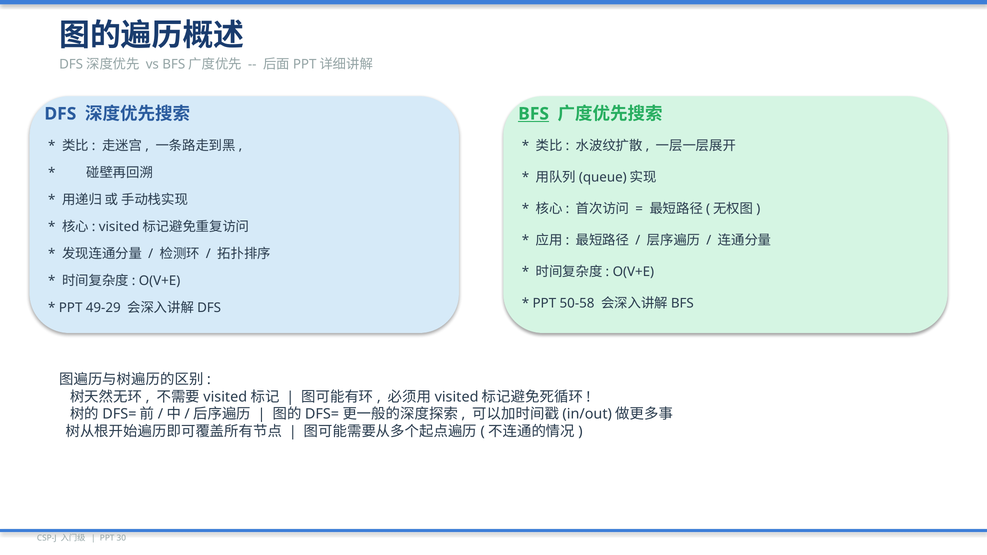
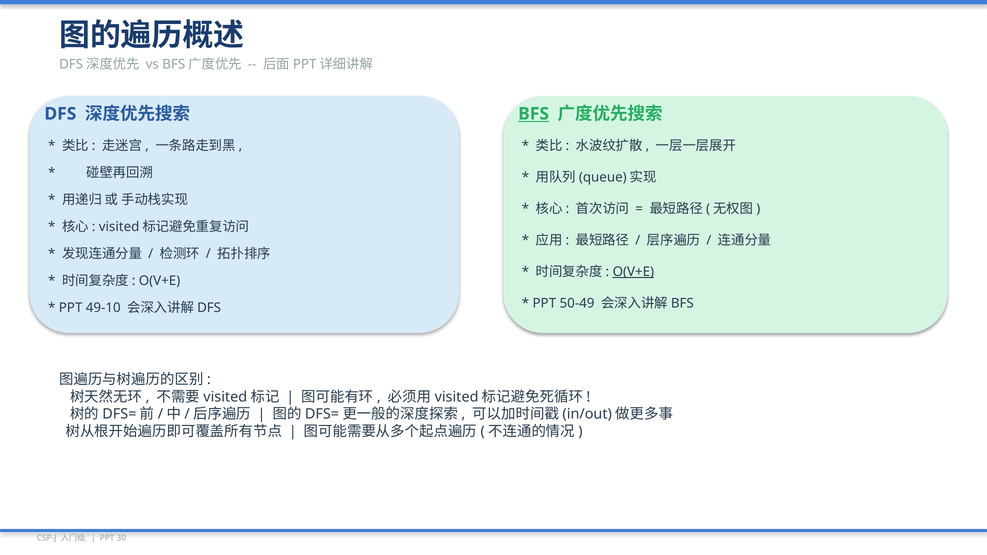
O(V+E underline: none -> present (633, 272)
50-58: 50-58 -> 50-49 (577, 303)
49-29: 49-29 -> 49-10 (103, 308)
